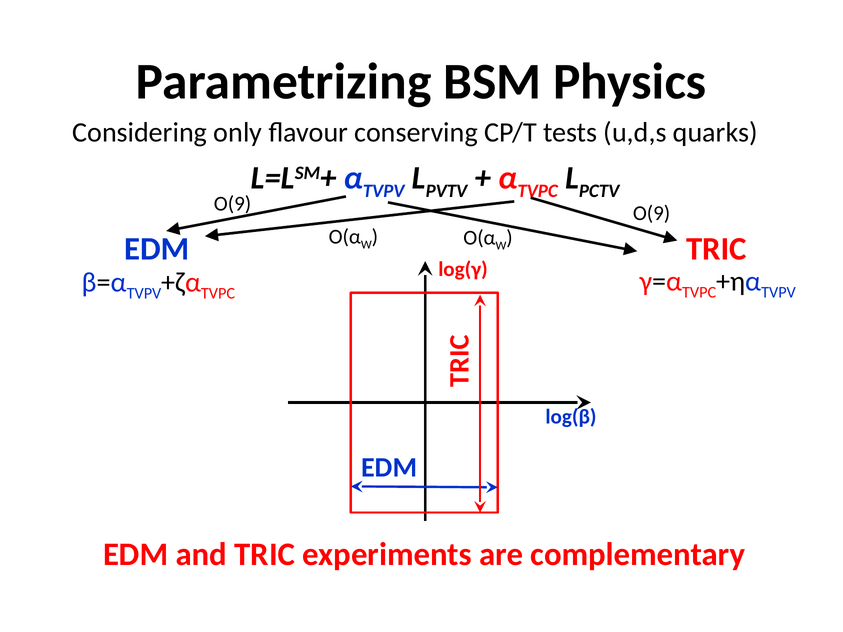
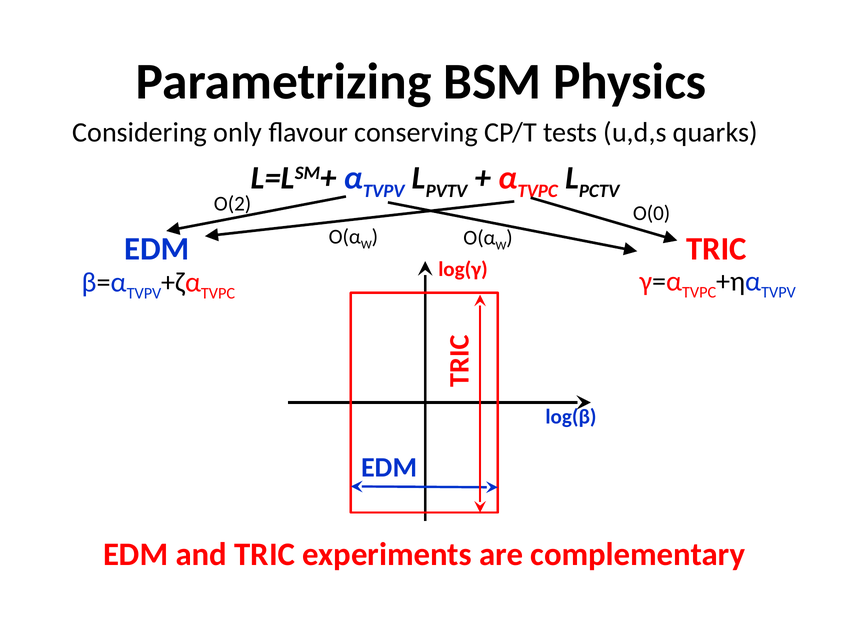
O(9: O(9 -> O(2 (233, 204)
O(9: O(9 -> O(0 (652, 214)
